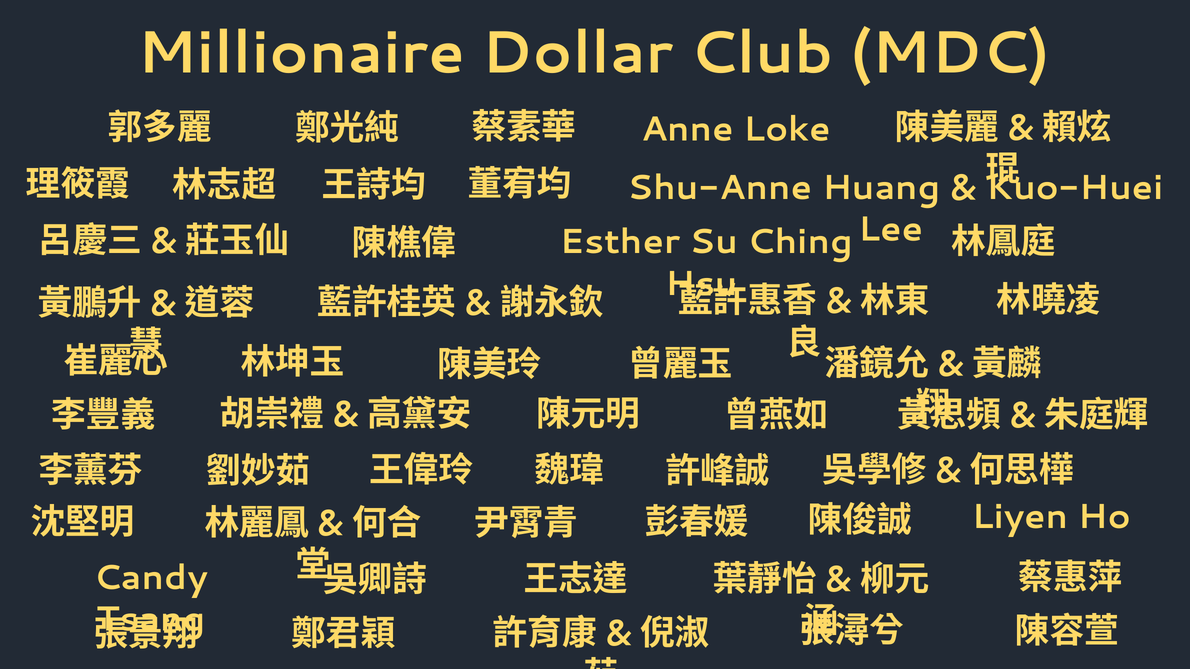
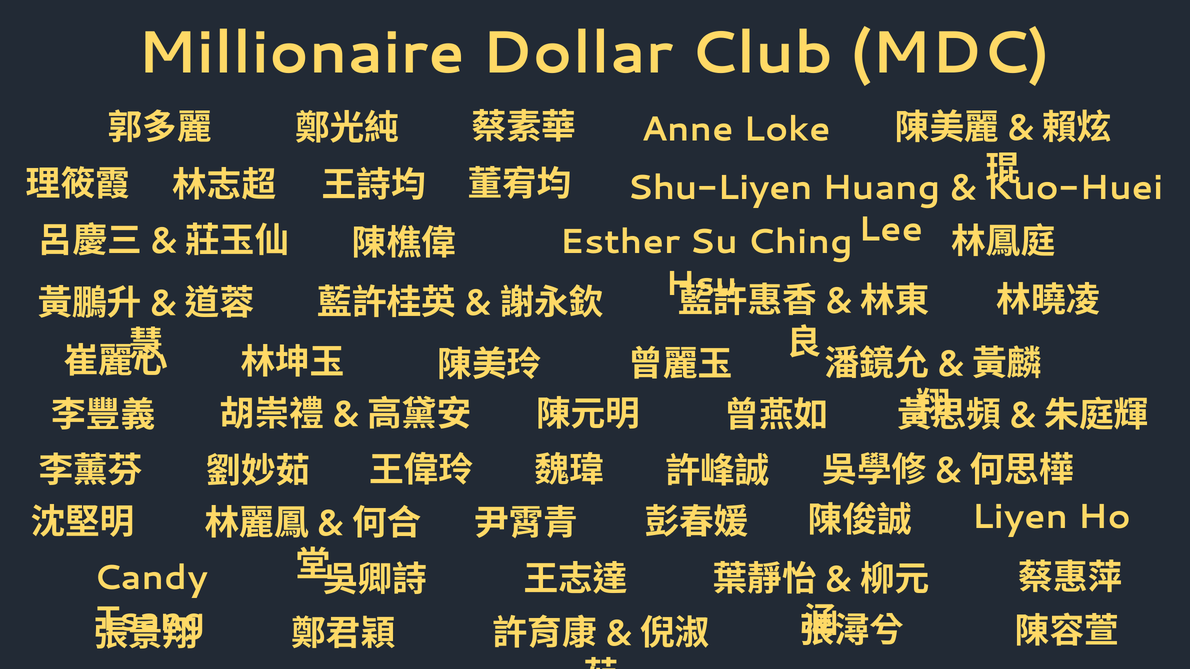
Shu-Anne: Shu-Anne -> Shu-Liyen (720, 188)
